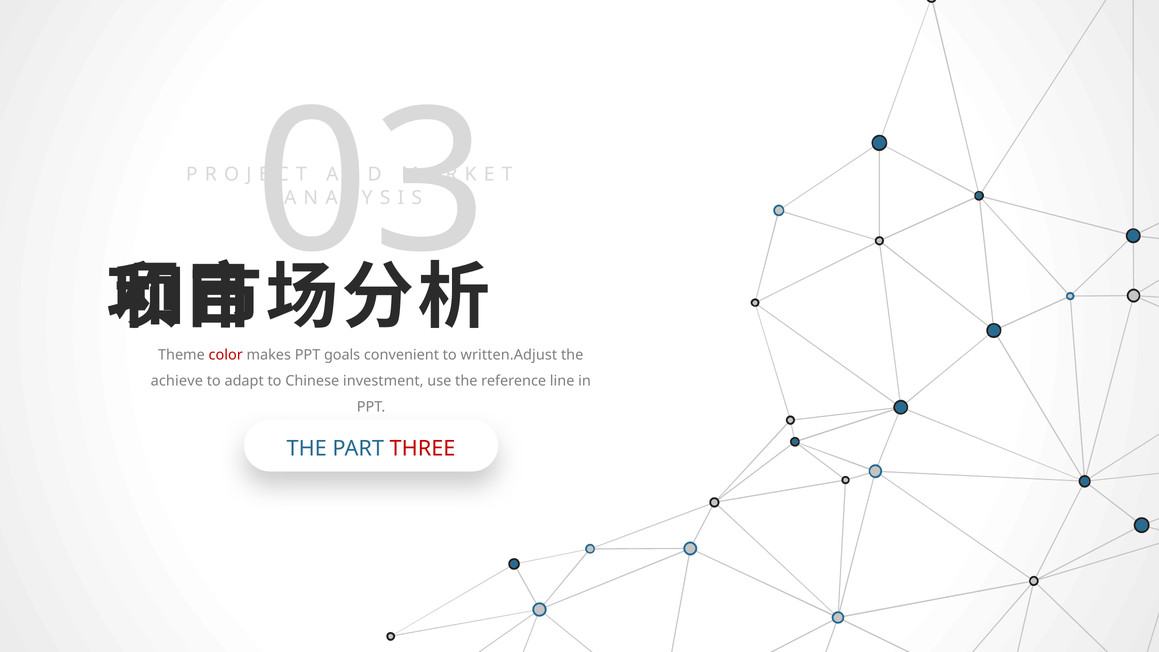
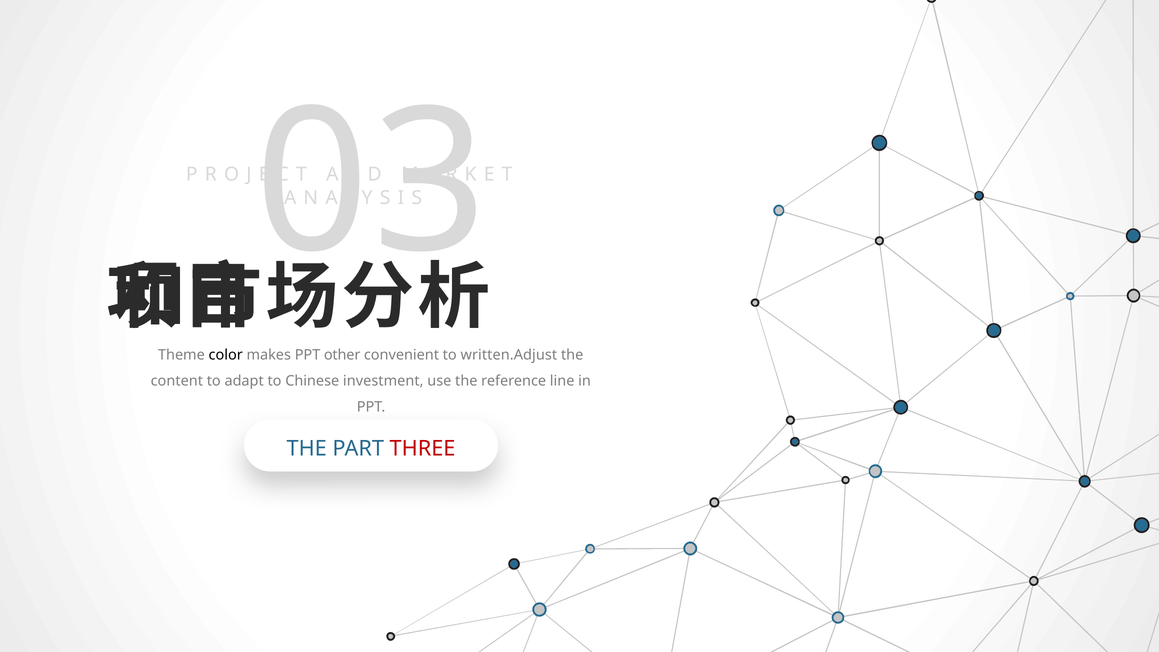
color colour: red -> black (226, 355)
goals: goals -> other (342, 355)
achieve: achieve -> content (177, 381)
